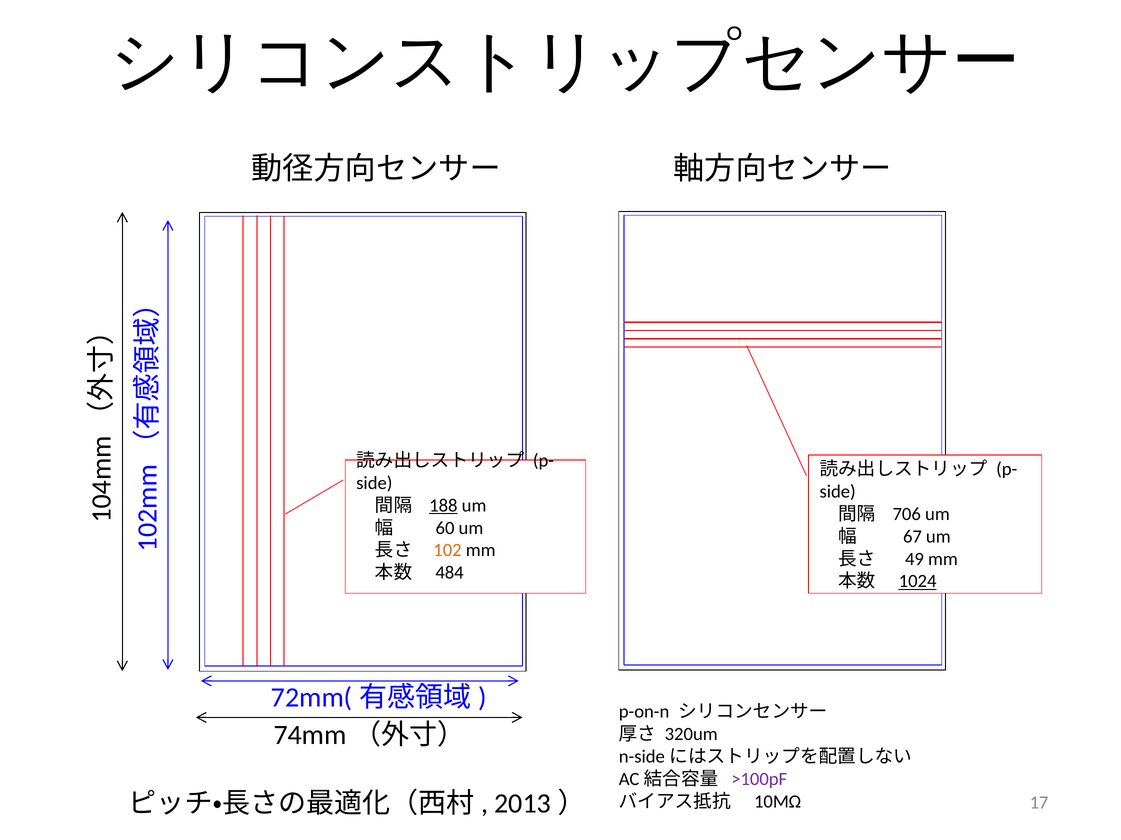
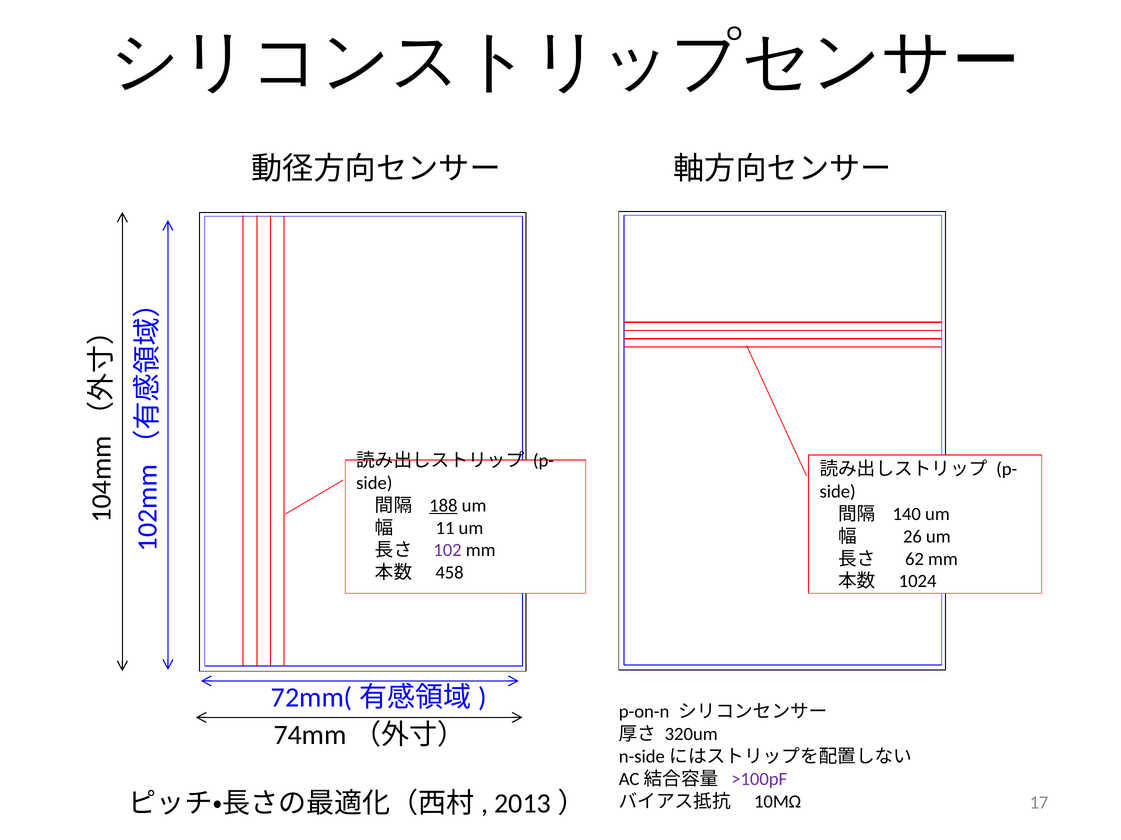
706: 706 -> 140 (907, 515)
60: 60 -> 11 (445, 528)
67: 67 -> 26 (912, 537)
102 colour: orange -> purple (448, 551)
49: 49 -> 62 (914, 559)
484: 484 -> 458 (450, 573)
1024 underline: present -> none (918, 582)
